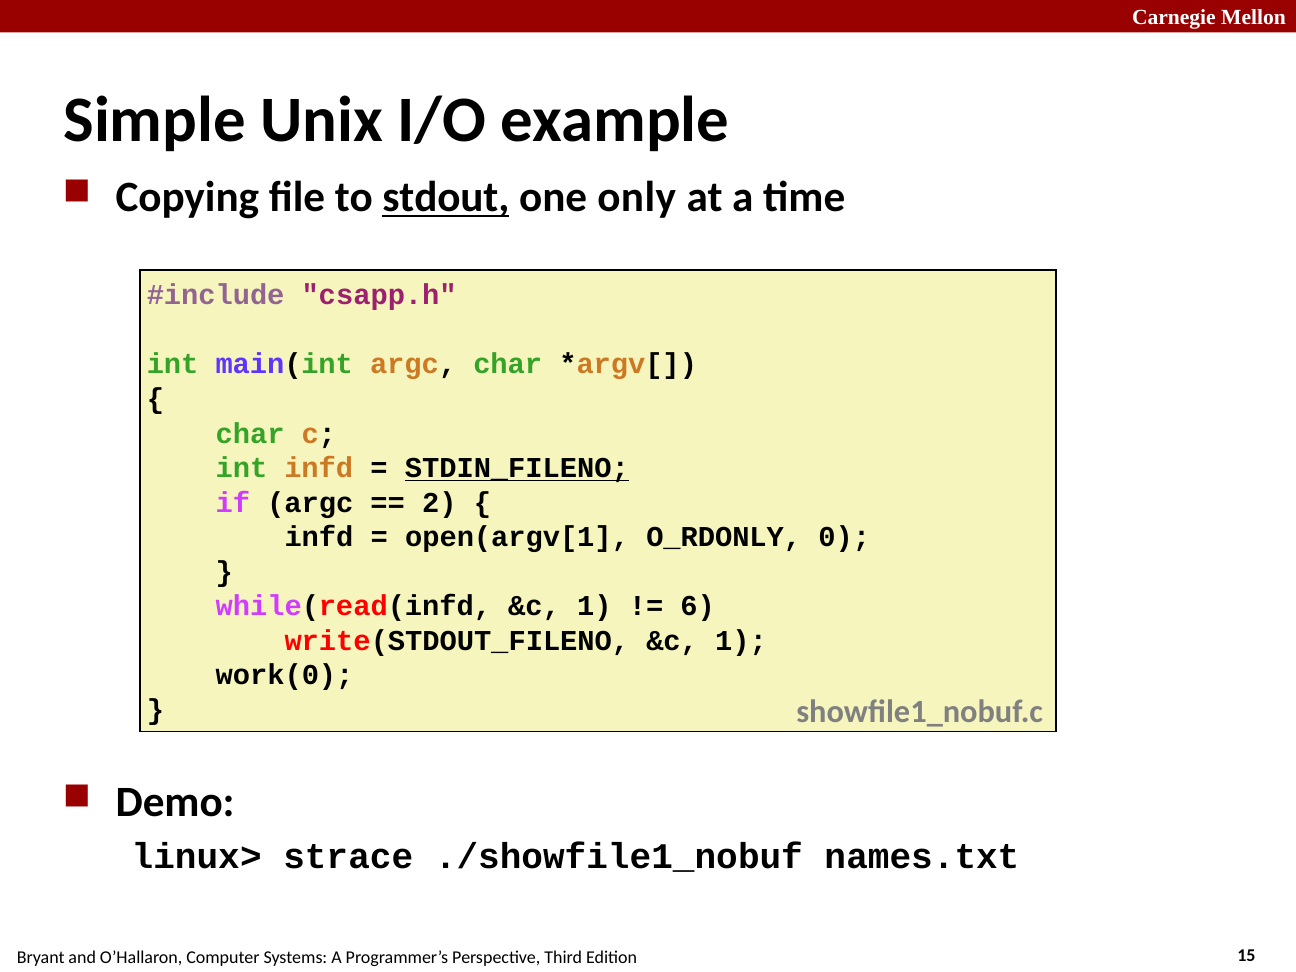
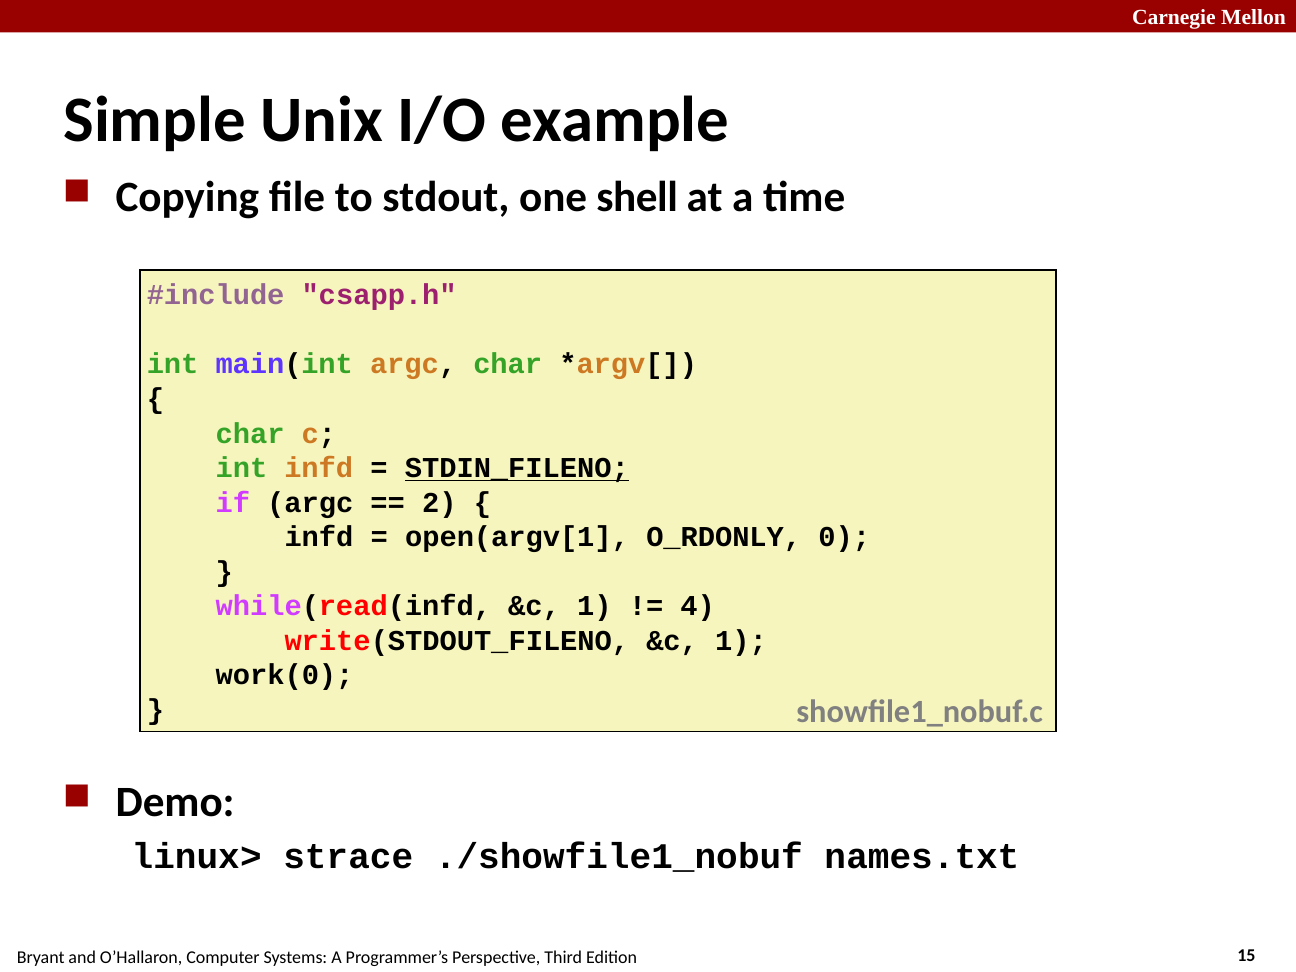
stdout underline: present -> none (446, 197)
only: only -> shell (637, 197)
6: 6 -> 4 (698, 606)
